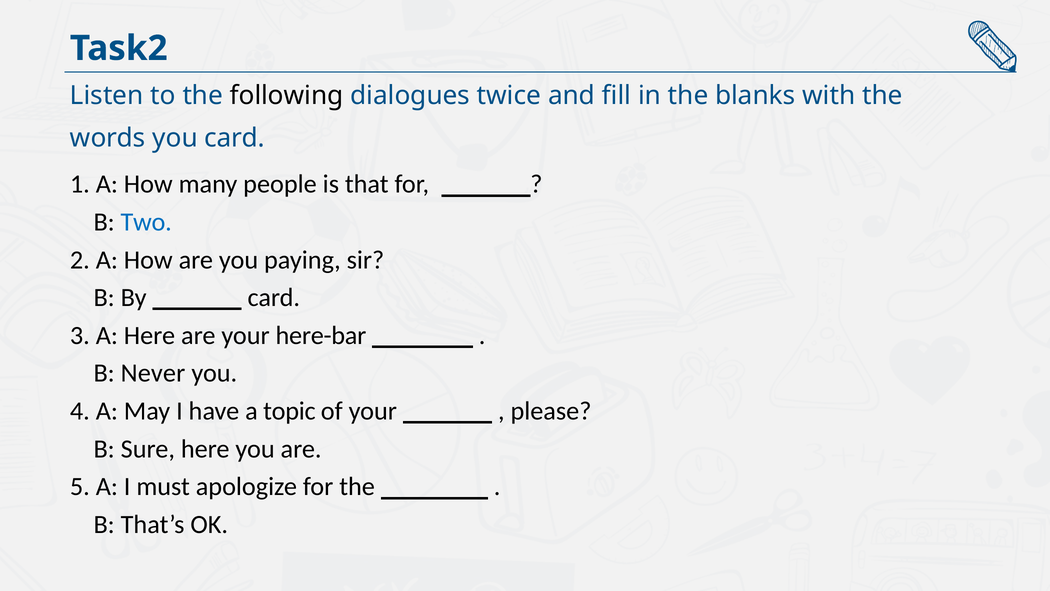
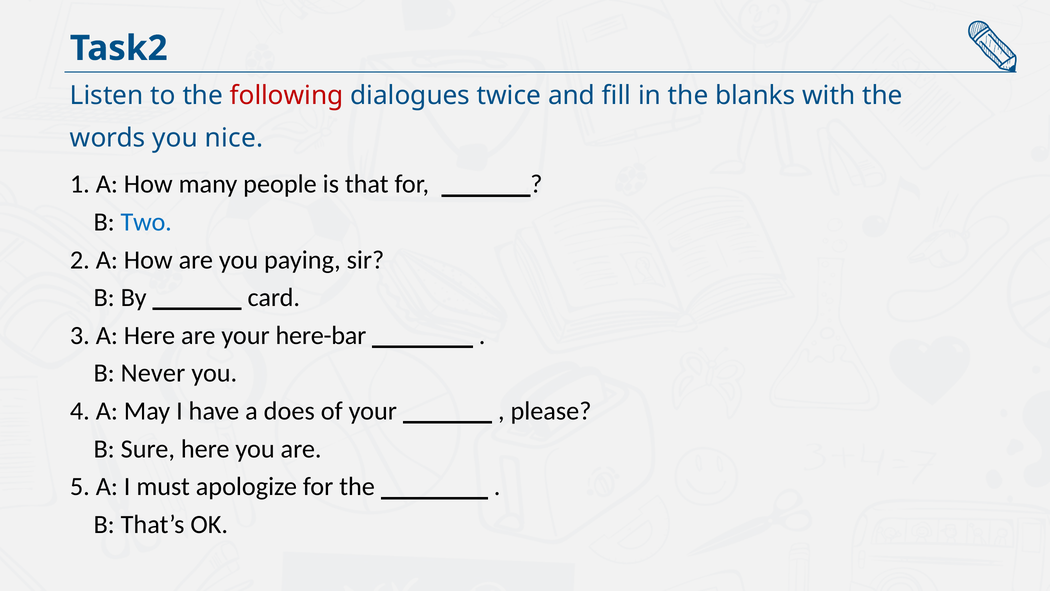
following colour: black -> red (287, 95)
you card: card -> nice (234, 138)
topic: topic -> does (289, 411)
